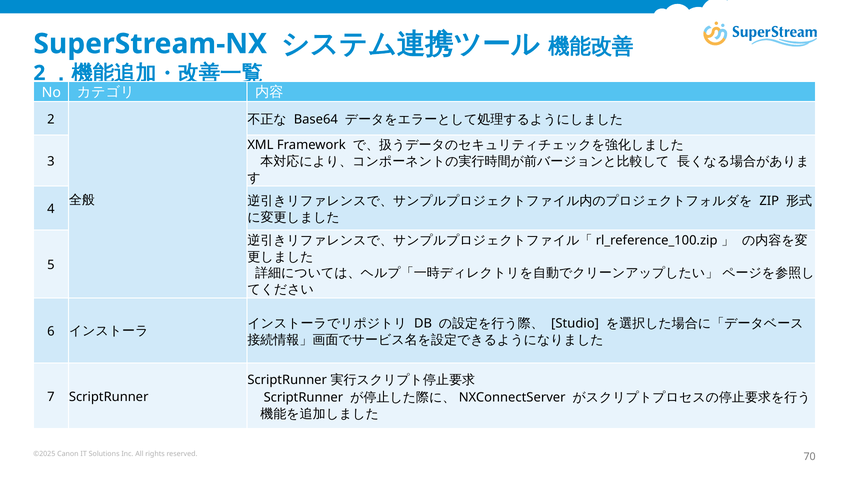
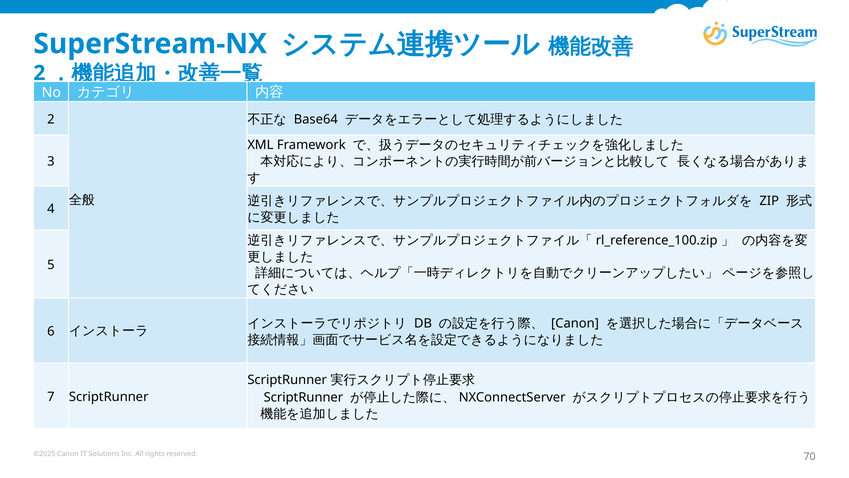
Studio: Studio -> Canon (575, 323)
